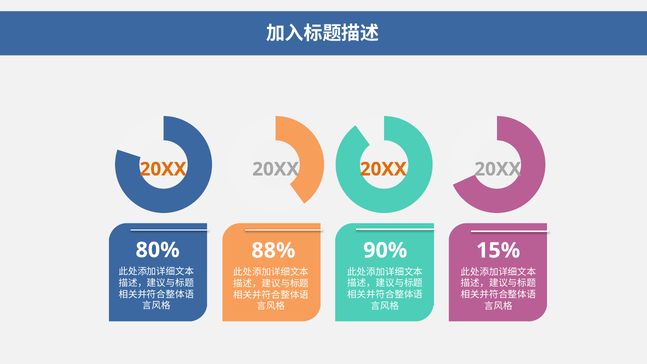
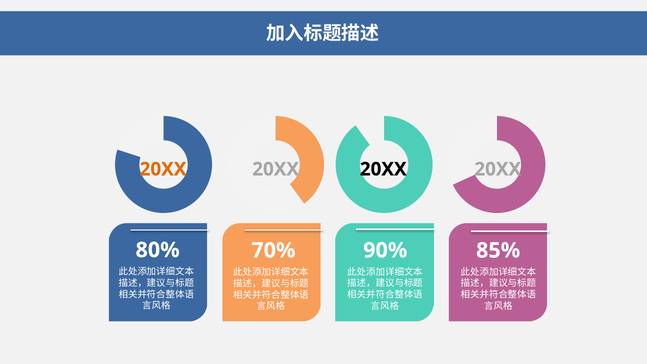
20XX colour: orange -> black (383, 169)
88%: 88% -> 70% (273, 251)
15%: 15% -> 85% (498, 251)
